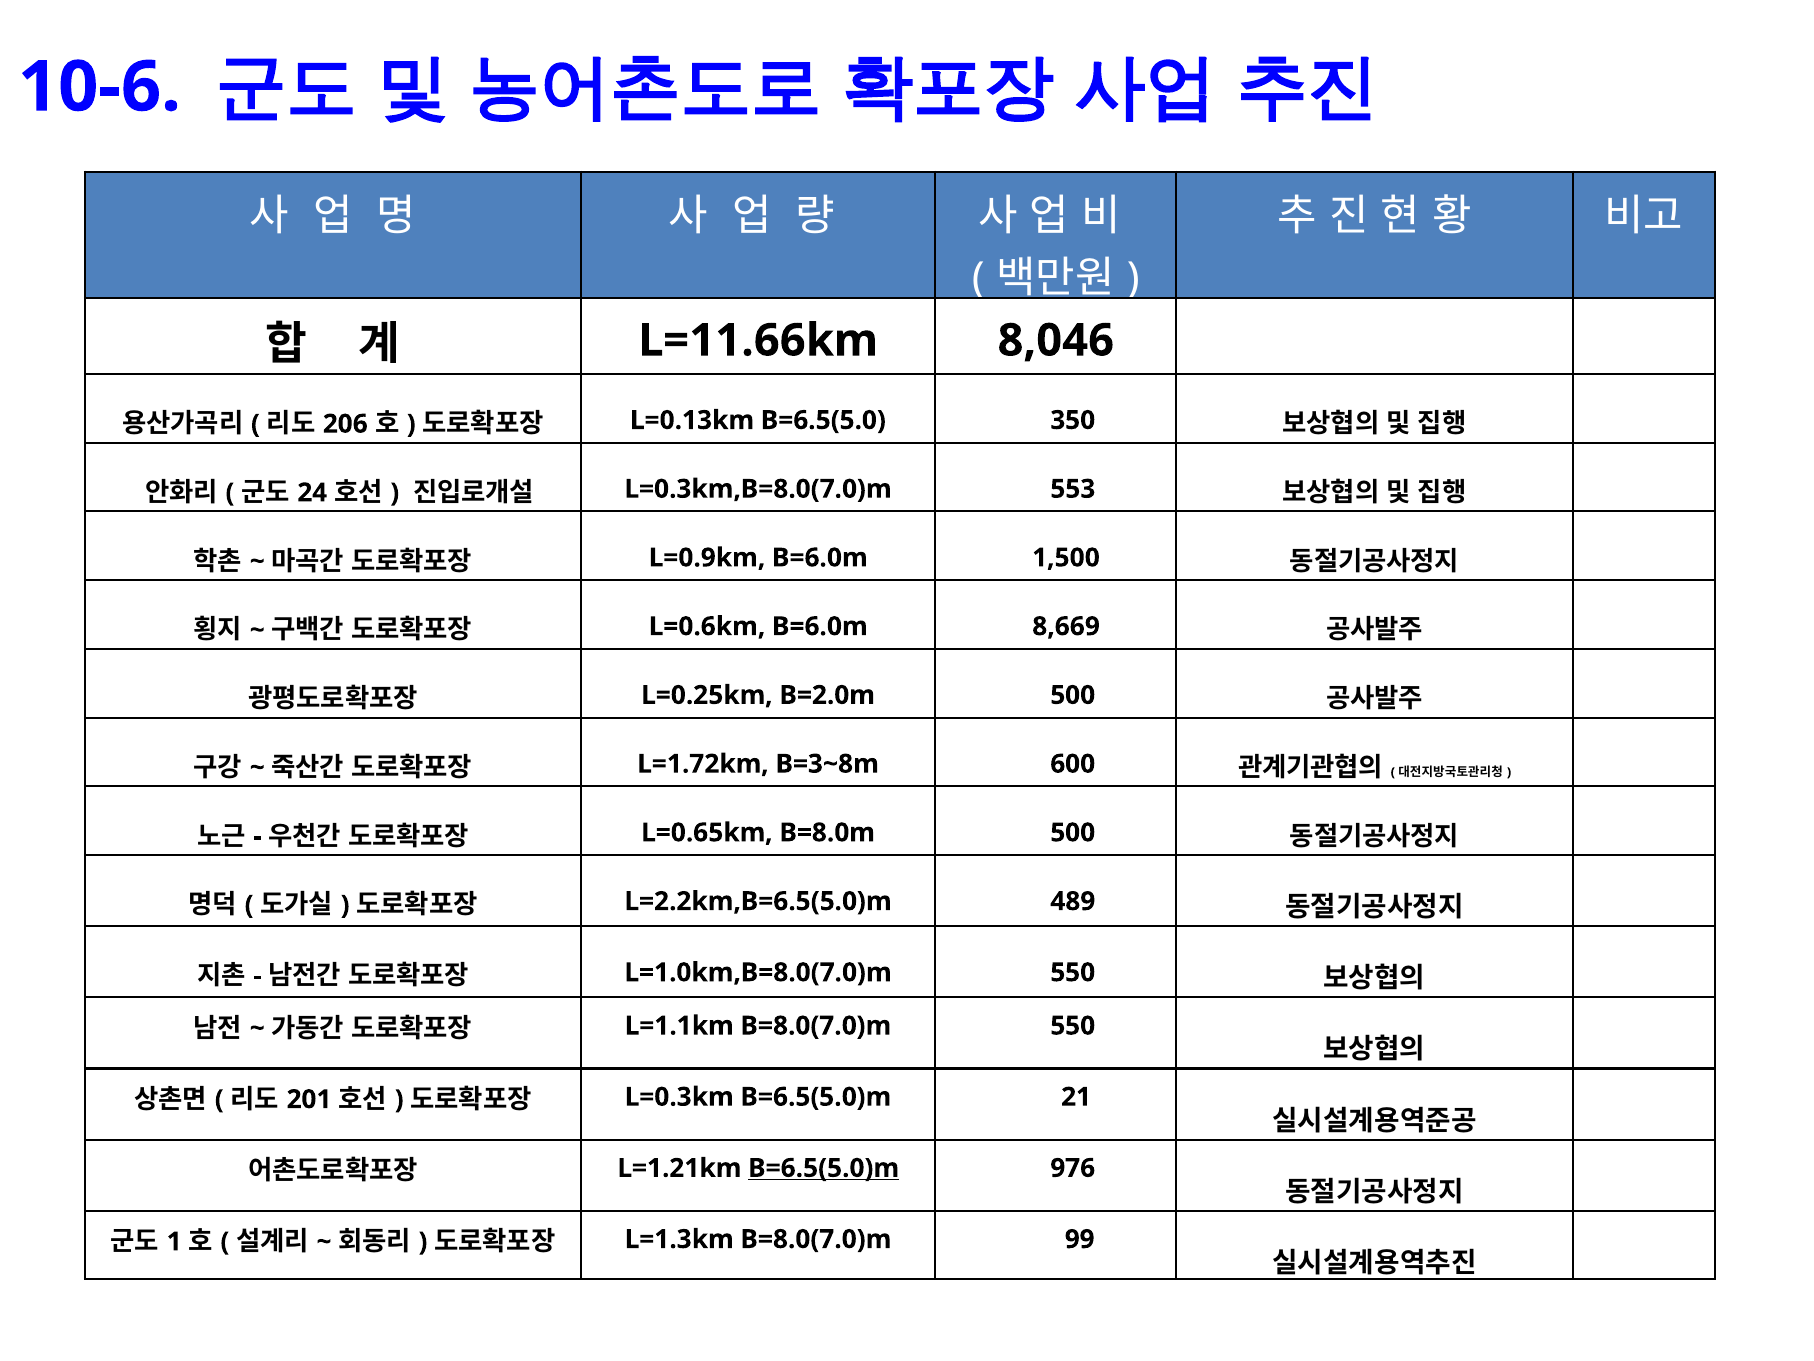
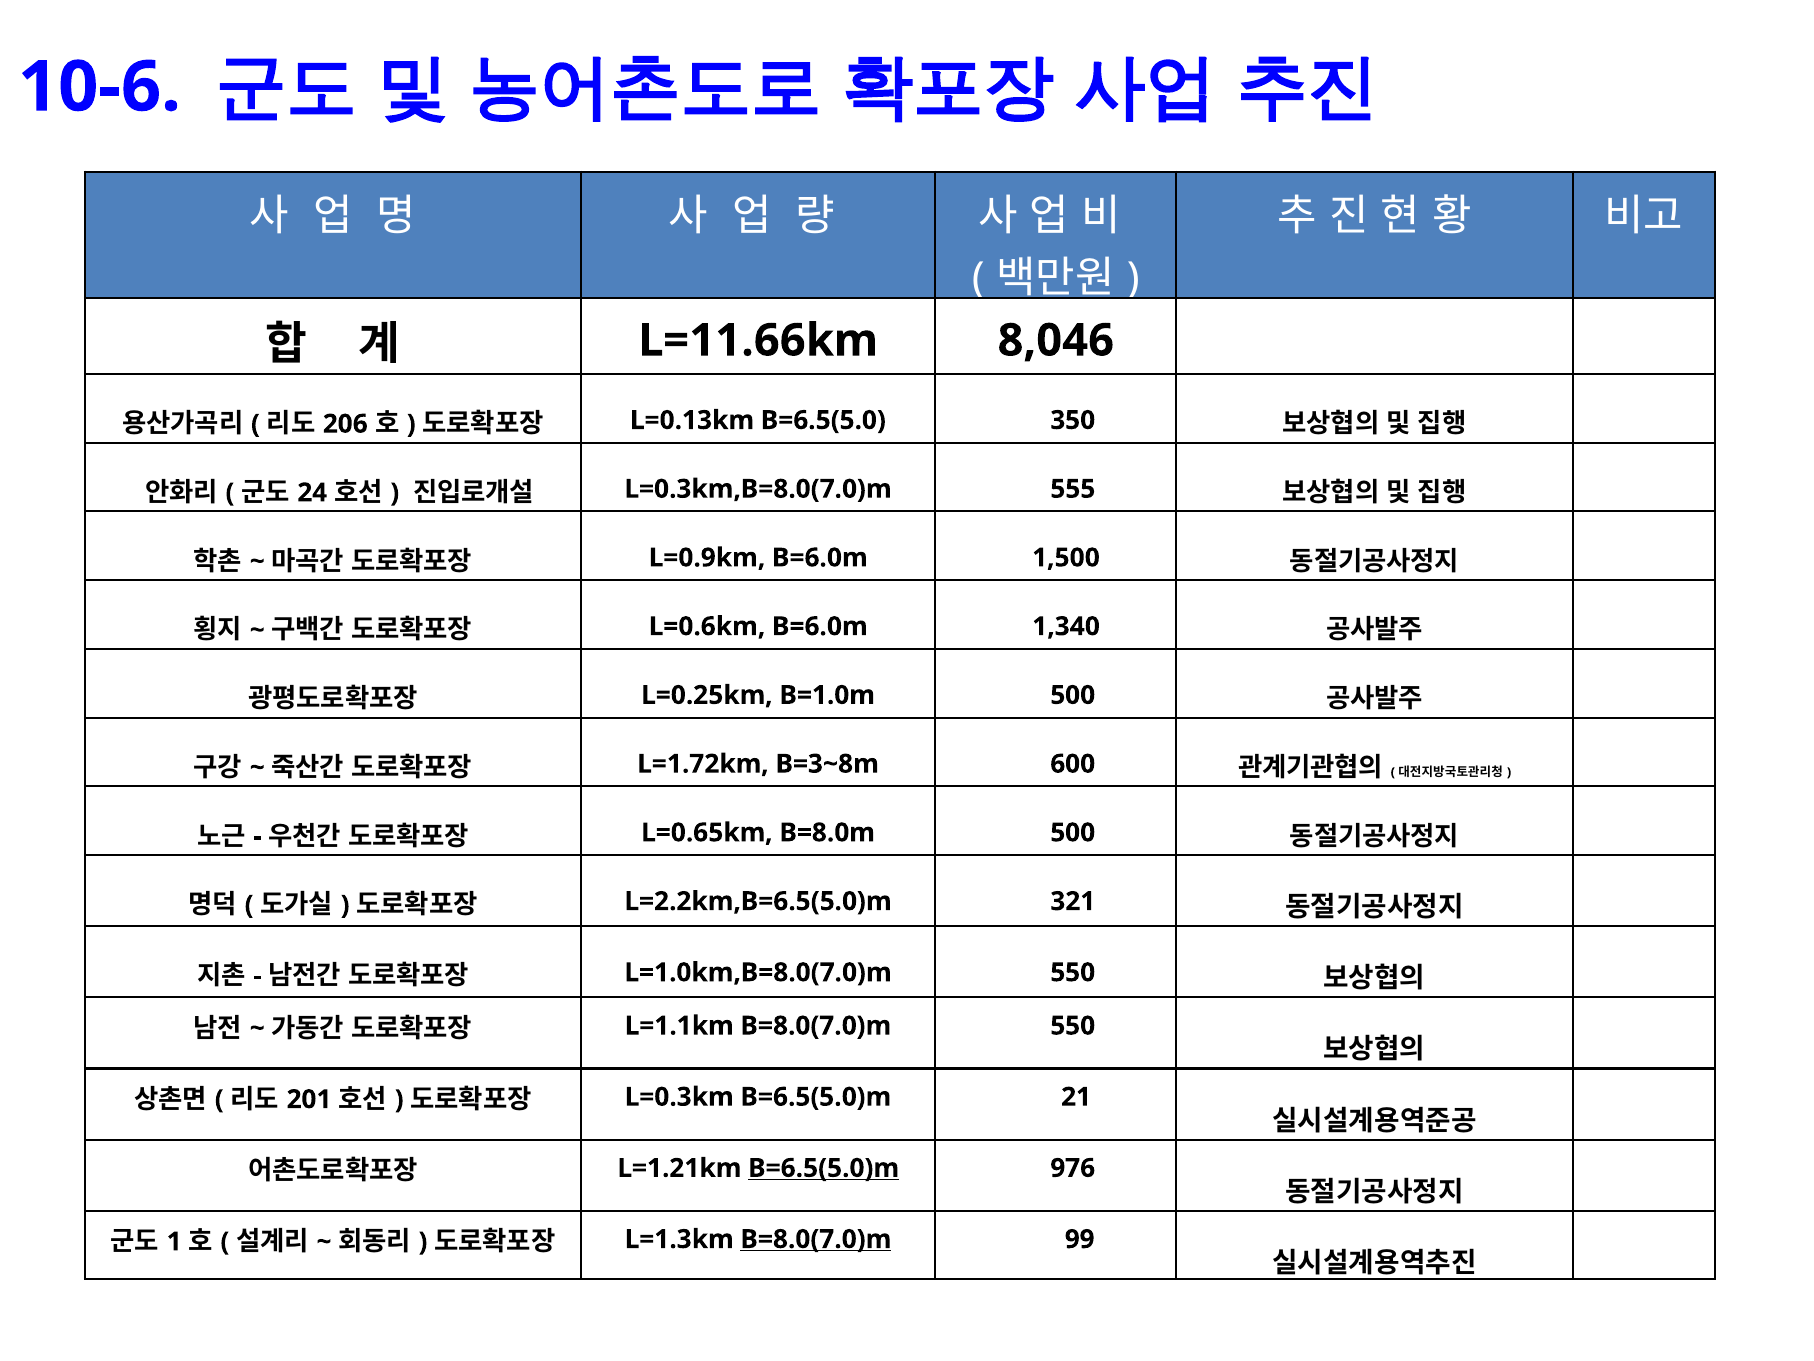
553: 553 -> 555 (1073, 489)
8,669: 8,669 -> 1,340 (1066, 626)
B=2.0m: B=2.0m -> B=1.0m (827, 695)
489: 489 -> 321 (1073, 901)
B=8.0(7.0)m underline: none -> present (816, 1239)
